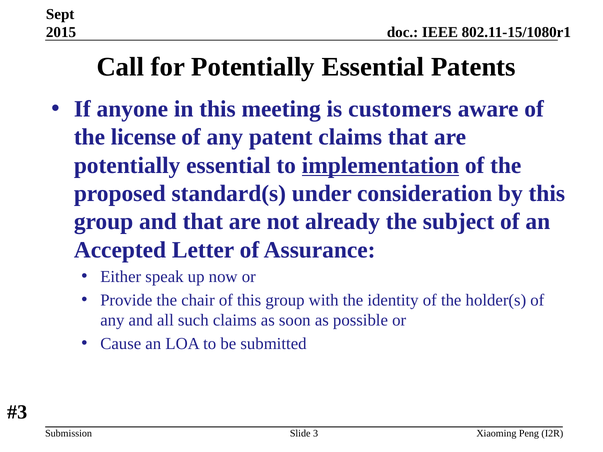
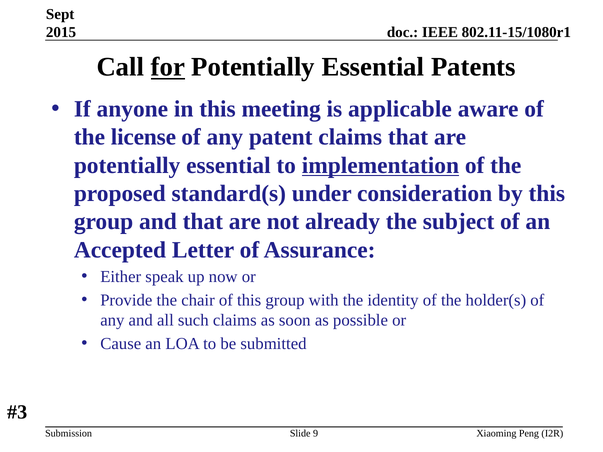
for underline: none -> present (168, 67)
customers: customers -> applicable (400, 109)
3: 3 -> 9 (316, 434)
